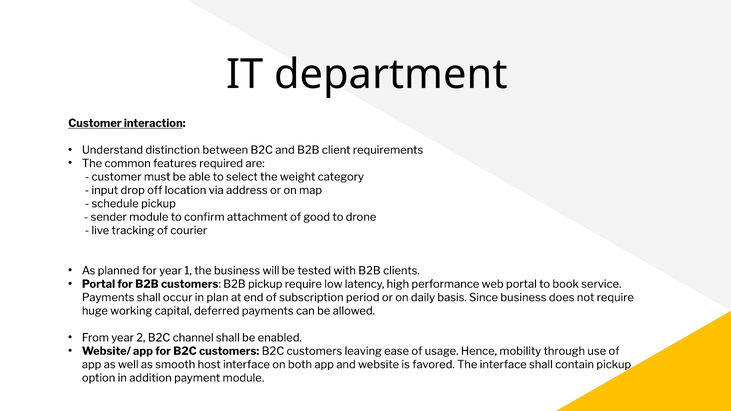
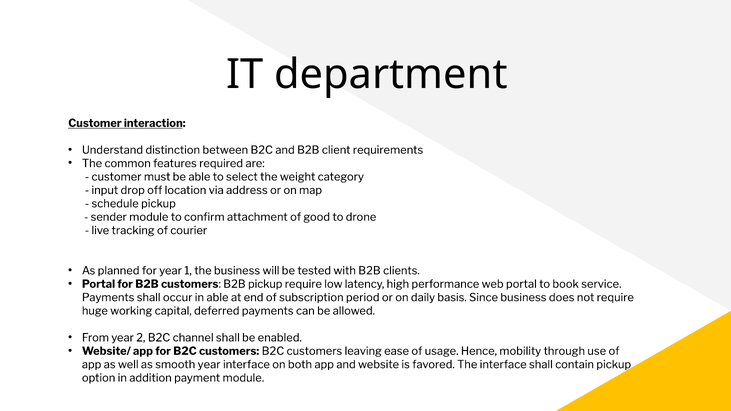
in plan: plan -> able (218, 298)
smooth host: host -> year (209, 365)
